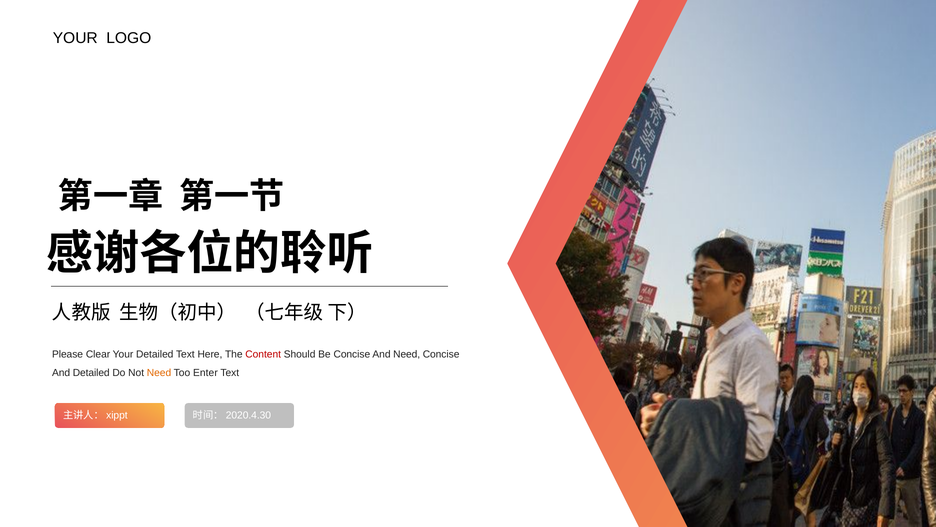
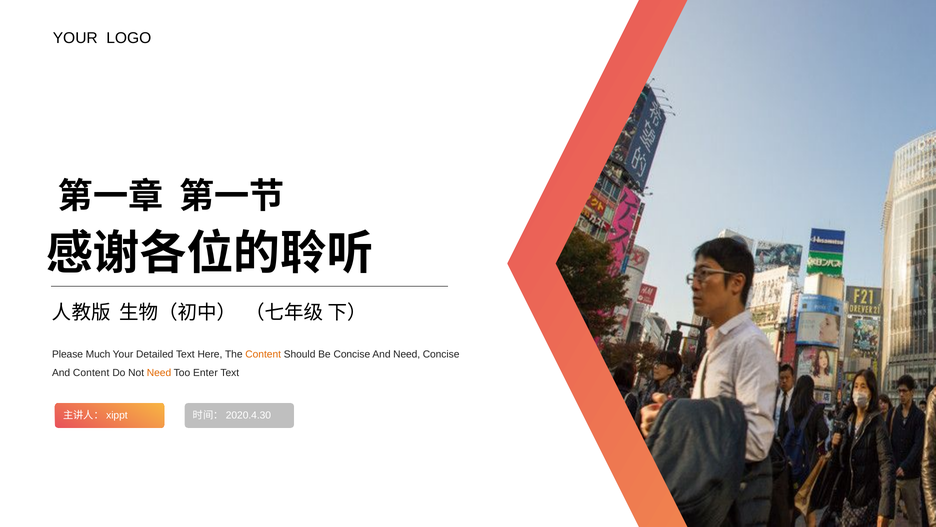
Clear: Clear -> Much (98, 354)
Content colour: red -> orange (263, 354)
And Detailed: Detailed -> Content (91, 372)
